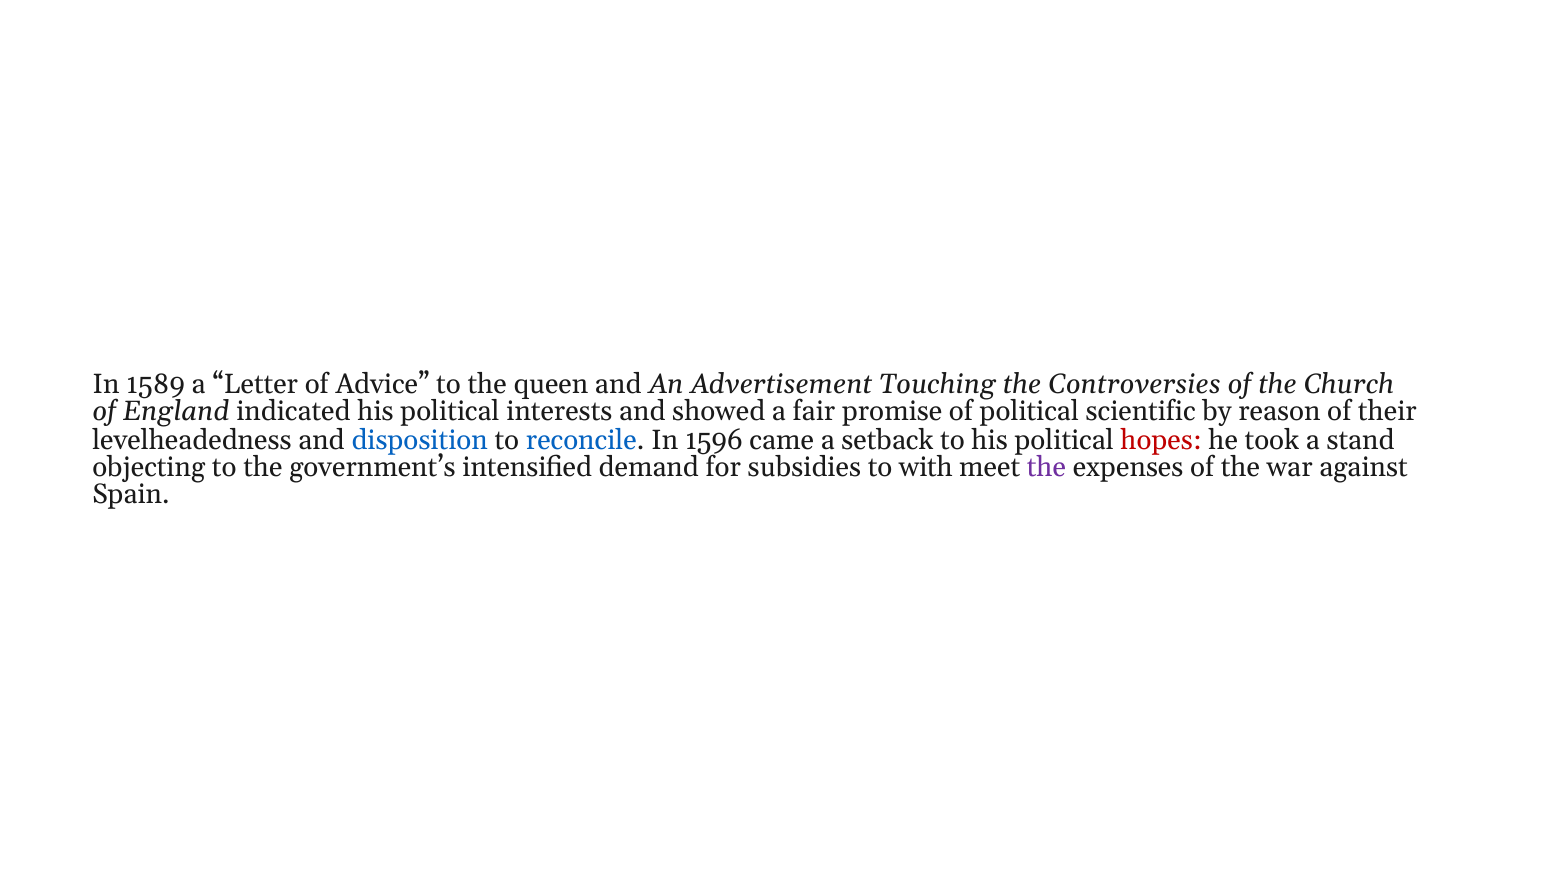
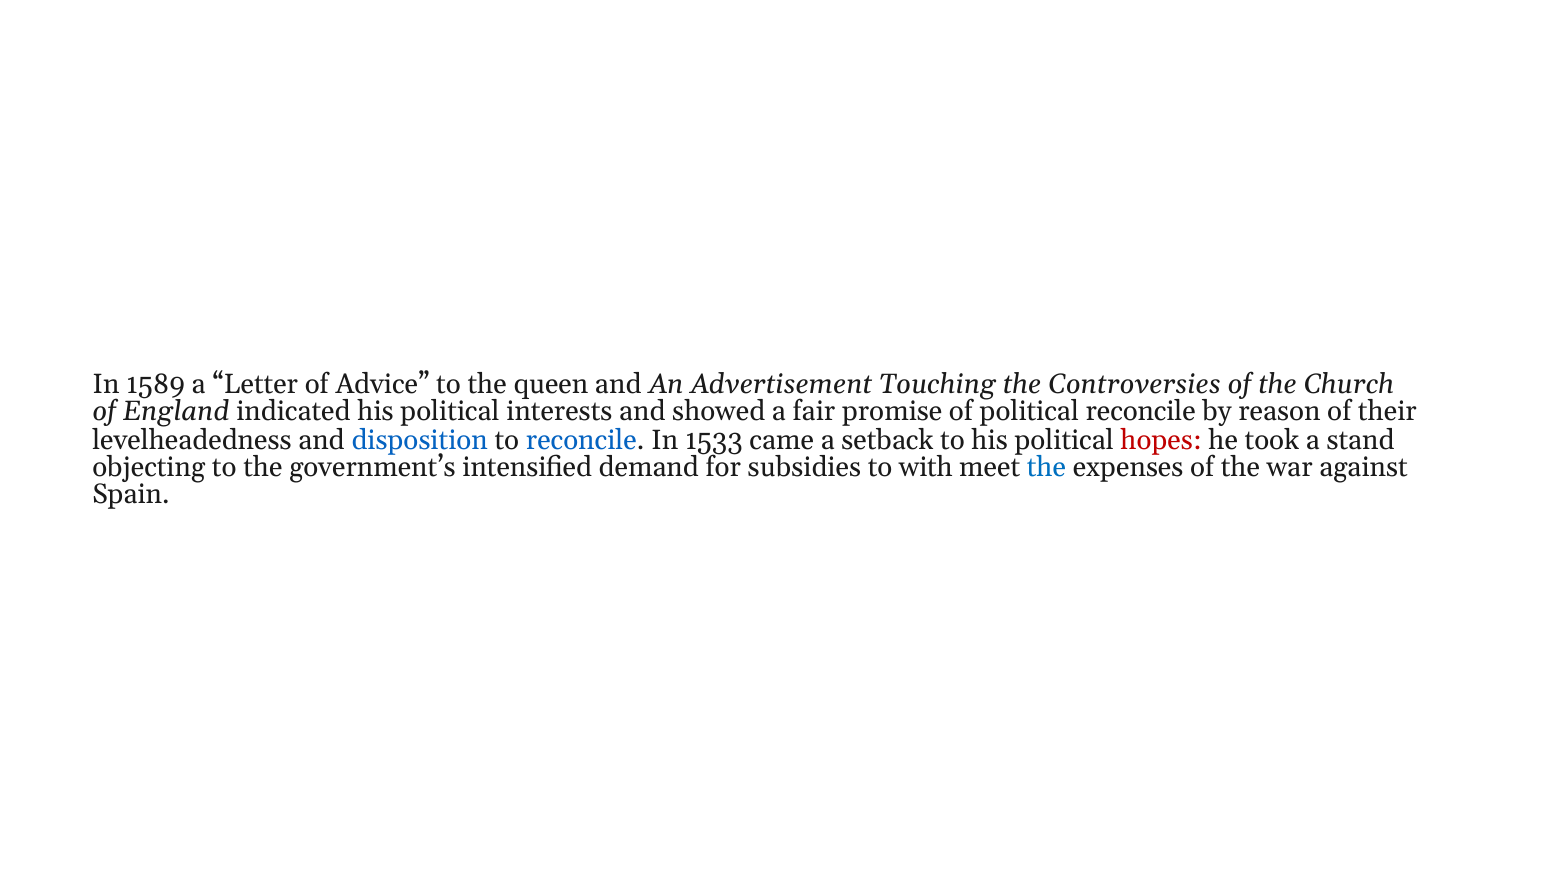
political scientific: scientific -> reconcile (1141, 411)
1596: 1596 -> 1533 (714, 440)
the colour: purple -> blue (1046, 467)
